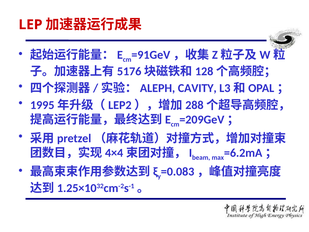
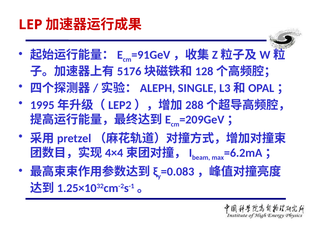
CAVITY: CAVITY -> SINGLE (197, 88)
